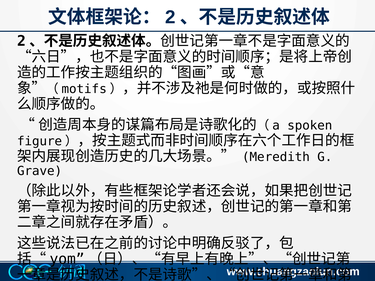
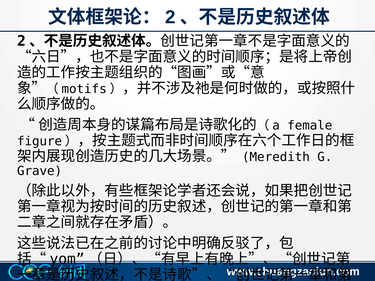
spoken: spoken -> female (310, 126)
